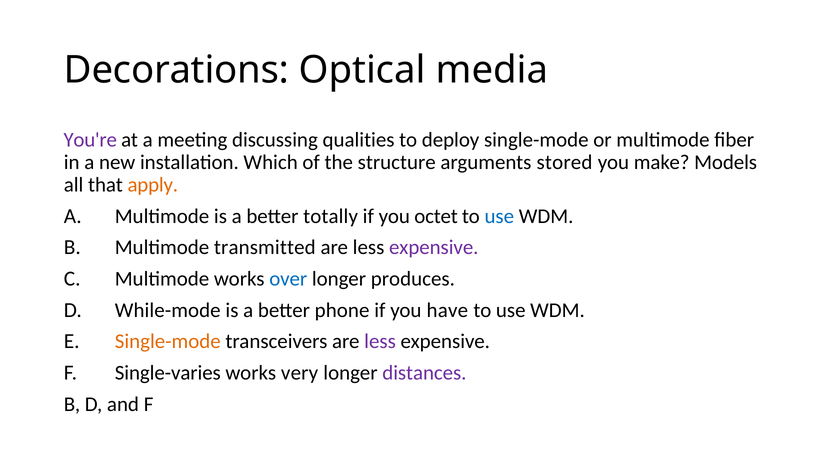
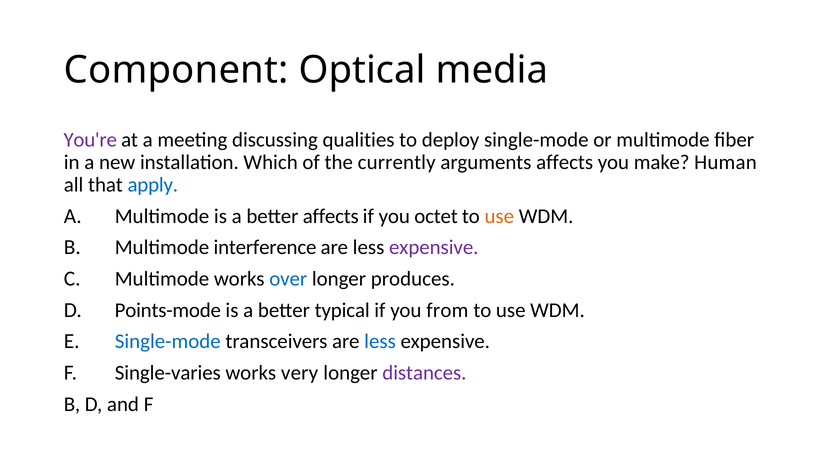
Decorations: Decorations -> Component (176, 70)
structure: structure -> currently (397, 162)
arguments stored: stored -> affects (565, 162)
Models: Models -> Human (725, 162)
apply colour: orange -> blue (153, 185)
better totally: totally -> affects (331, 216)
use colour: blue -> orange (499, 216)
transmitted: transmitted -> interference (265, 247)
While-mode: While-mode -> Points-mode (168, 310)
phone: phone -> typical (342, 310)
have: have -> from (447, 310)
Single-mode colour: orange -> blue (168, 341)
less colour: purple -> blue (380, 341)
